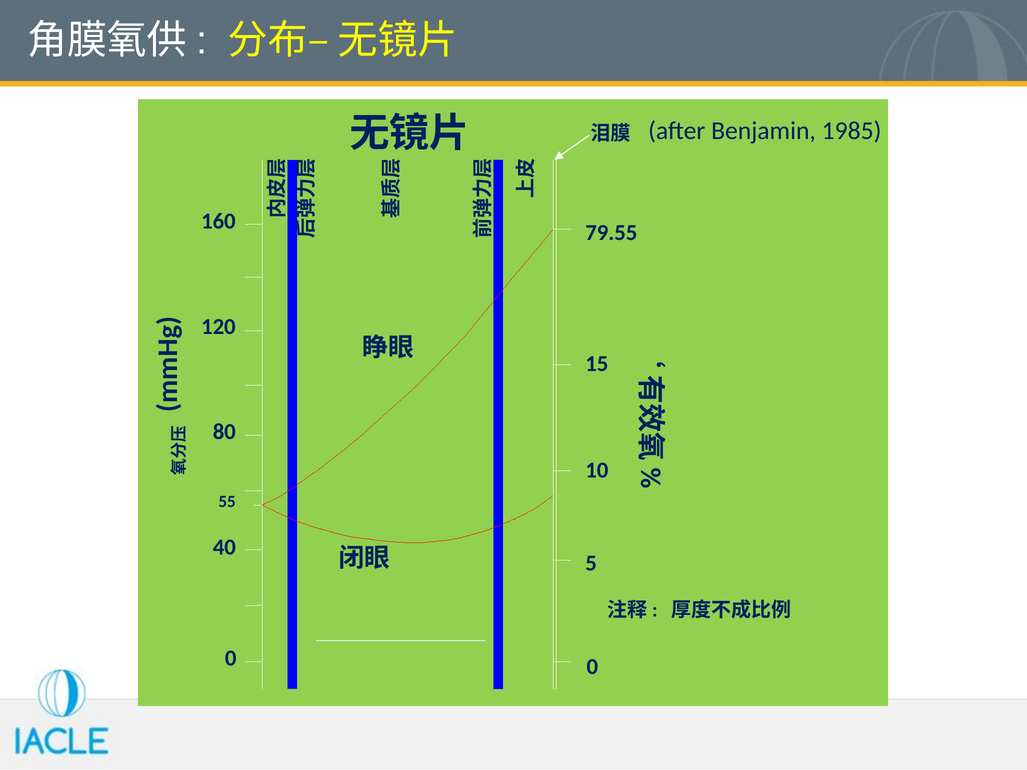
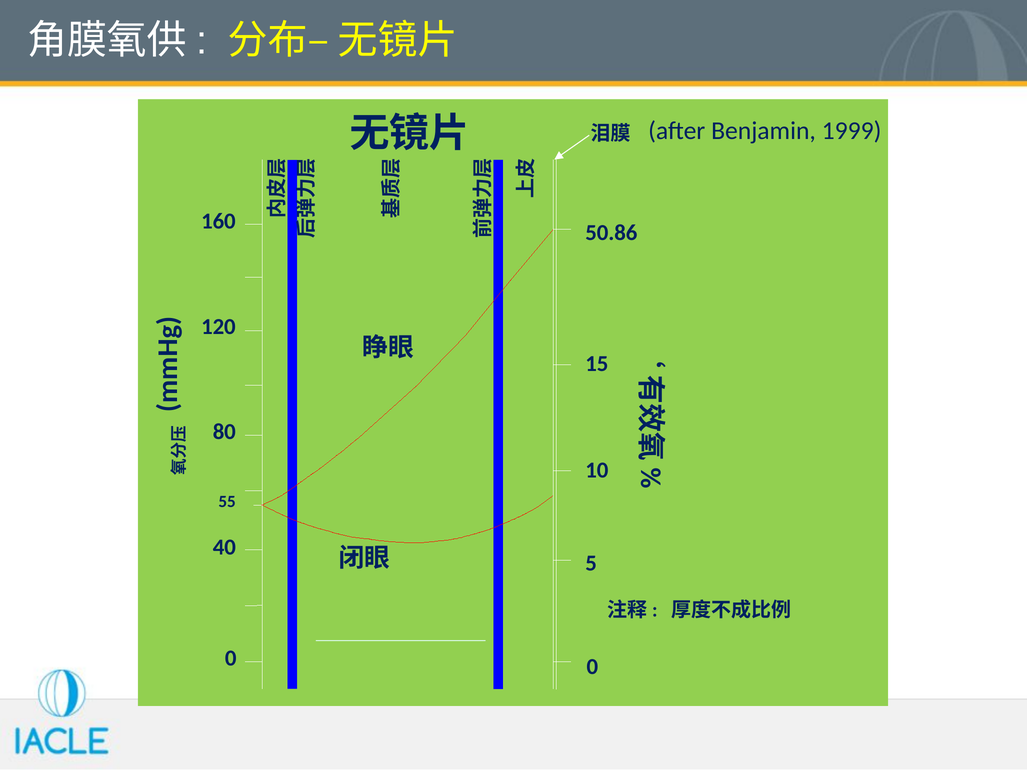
1985: 1985 -> 1999 (852, 131)
79.55: 79.55 -> 50.86 (611, 233)
